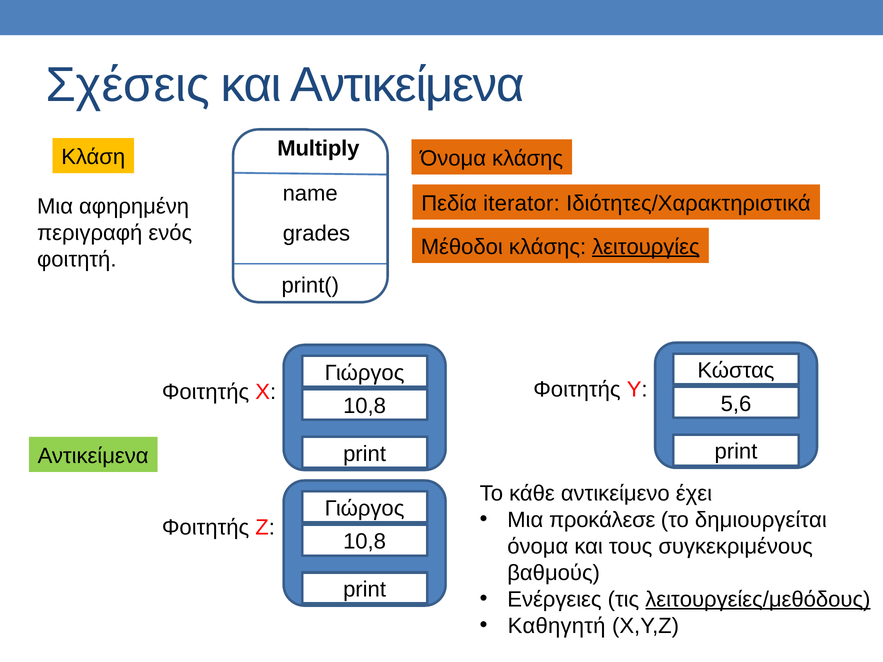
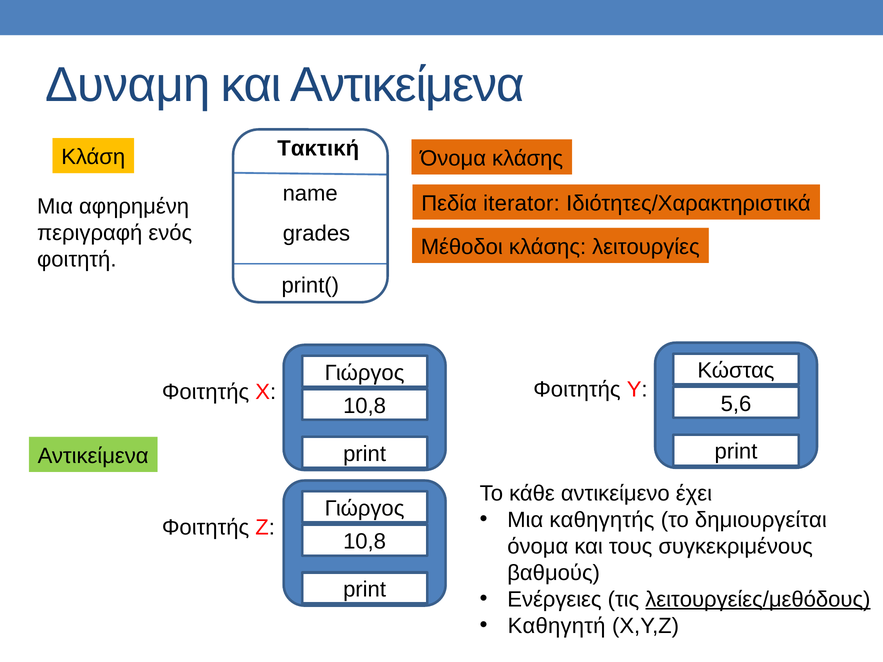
Σχέσεις: Σχέσεις -> Δυναμη (128, 85)
Multiply: Multiply -> Τακτική (318, 149)
λειτουργίες underline: present -> none (646, 247)
προκάλεσε: προκάλεσε -> καθηγητής (602, 520)
